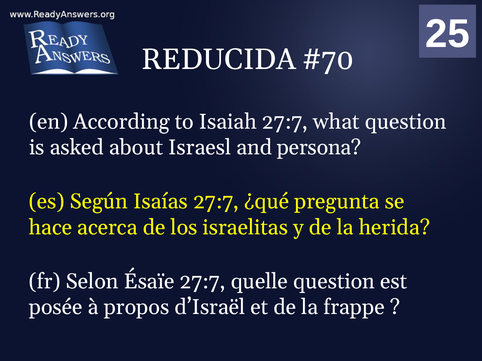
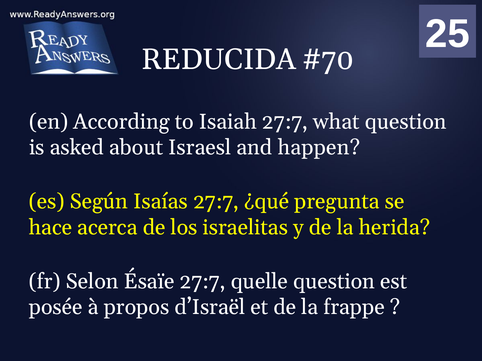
persona: persona -> happen (319, 148)
